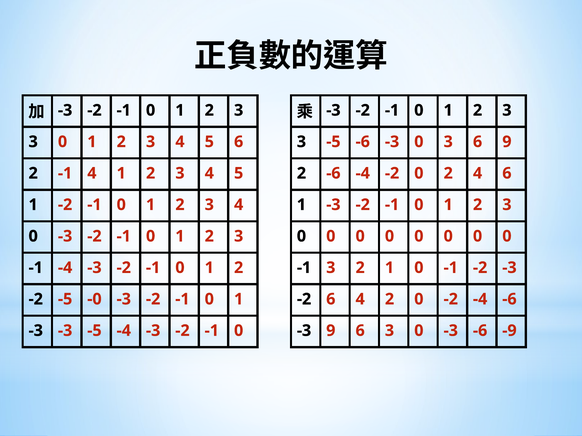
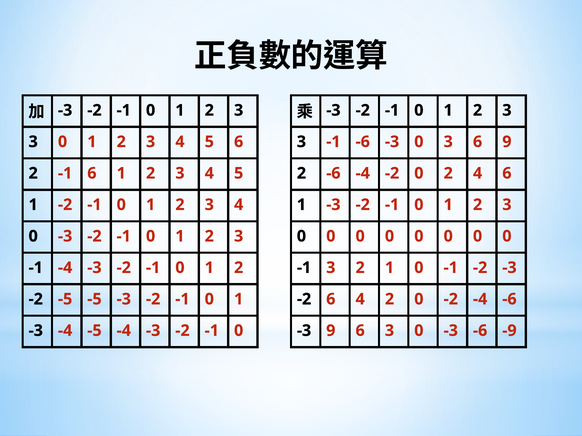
-5: -5 -> -1 (333, 142)
-1 4: 4 -> 6 (92, 173)
-5 -0: -0 -> -5 (94, 299)
-3: -3 -> -4 (65, 331)
